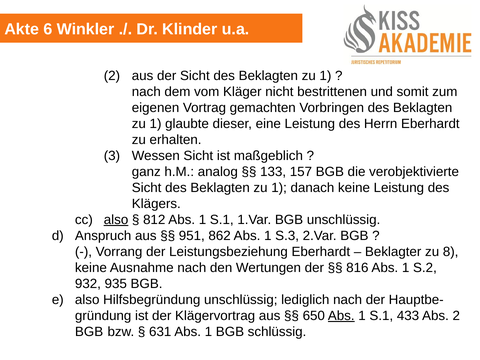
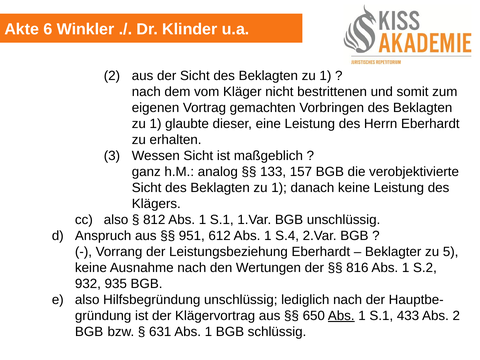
also underline: present -> none (116, 220)
862: 862 -> 612 (220, 236)
S.3: S.3 -> S.4 (287, 236)
8: 8 -> 5 (451, 252)
